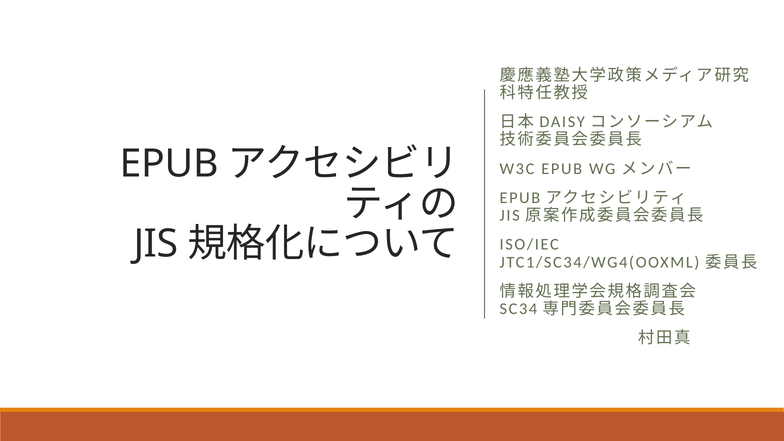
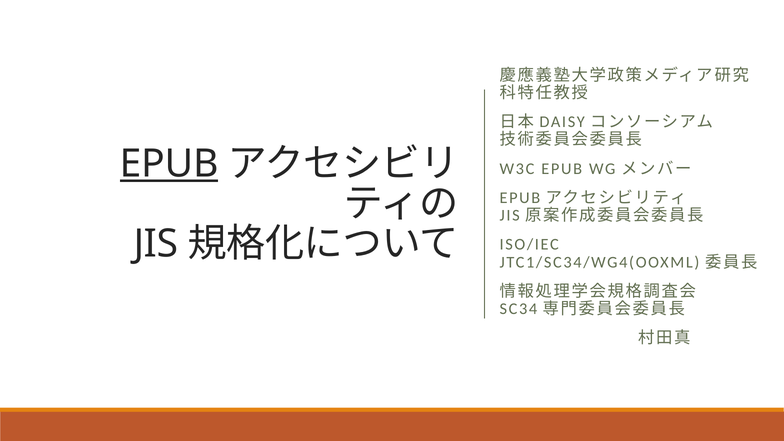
EPUB underline: none -> present (169, 164)
